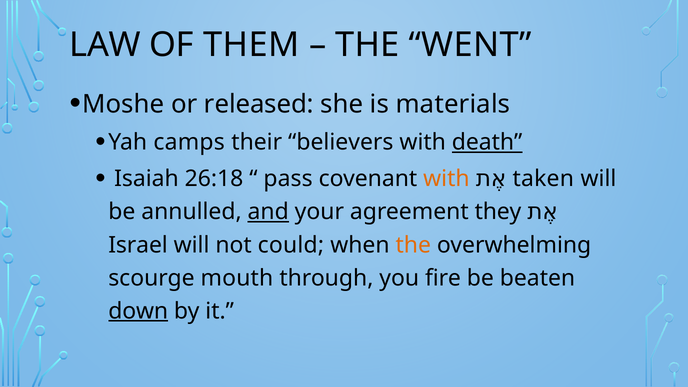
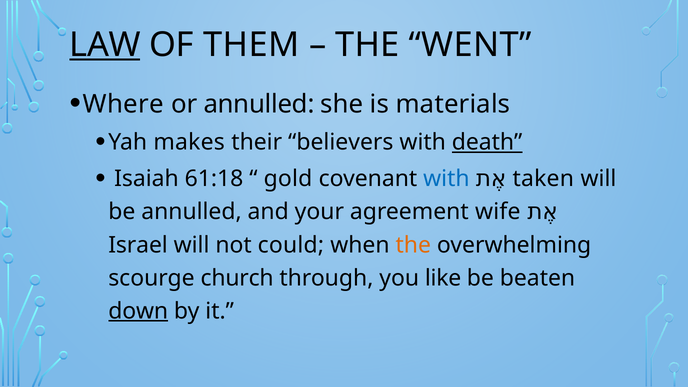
LAW underline: none -> present (105, 45)
Moshe: Moshe -> Where (123, 104)
or released: released -> annulled (259, 104)
camps: camps -> makes (189, 142)
26:18: 26:18 -> 61:18 (214, 179)
pass: pass -> gold (288, 179)
with colour: orange -> blue (446, 179)
and underline: present -> none (268, 212)
they: they -> wife (498, 212)
mouth: mouth -> church (237, 278)
fire: fire -> like (443, 278)
